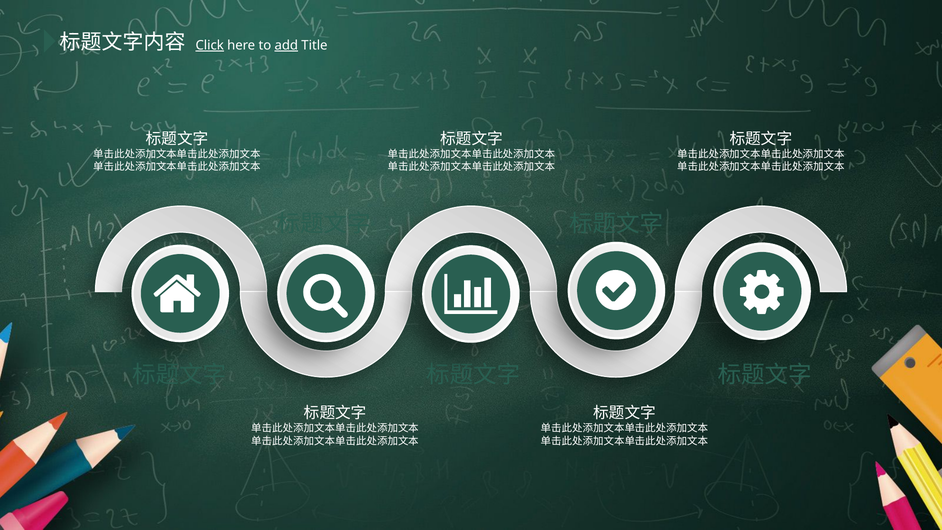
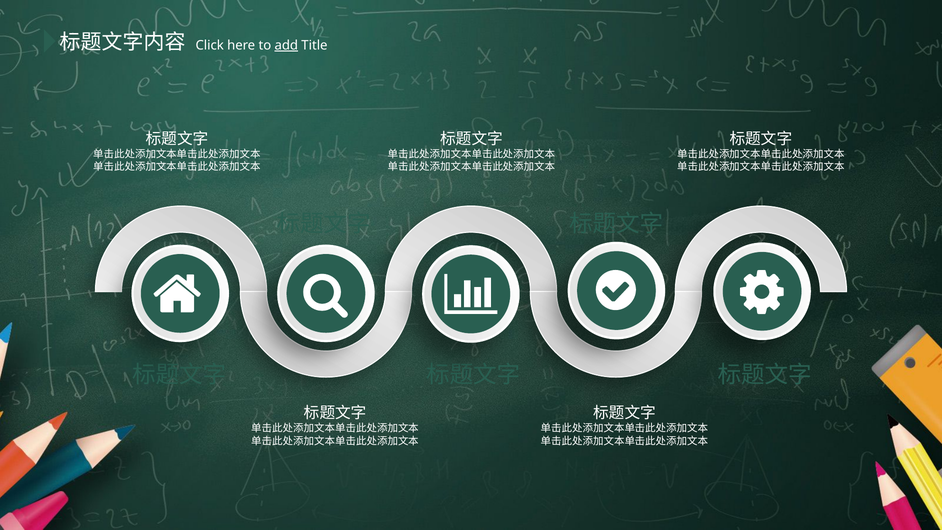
Click underline: present -> none (210, 45)
